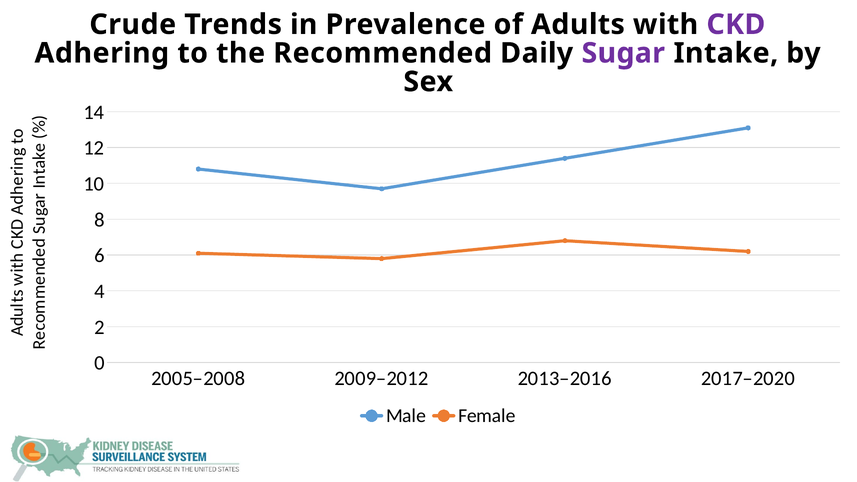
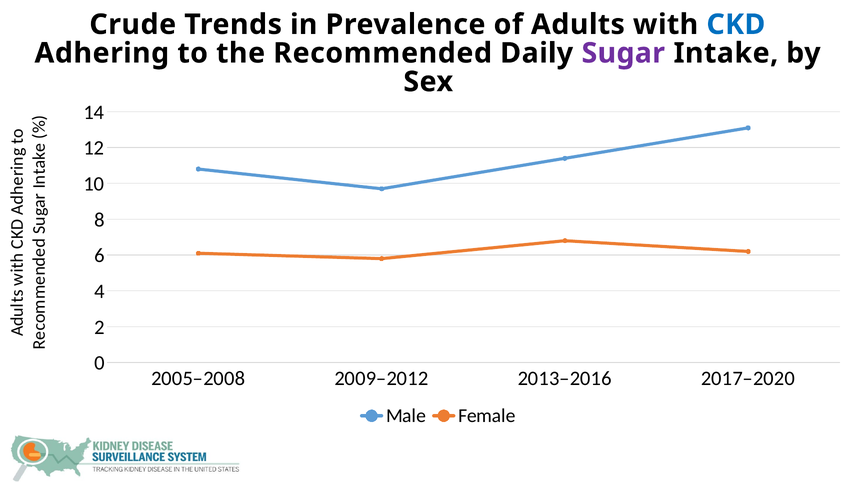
CKD colour: purple -> blue (736, 25)
